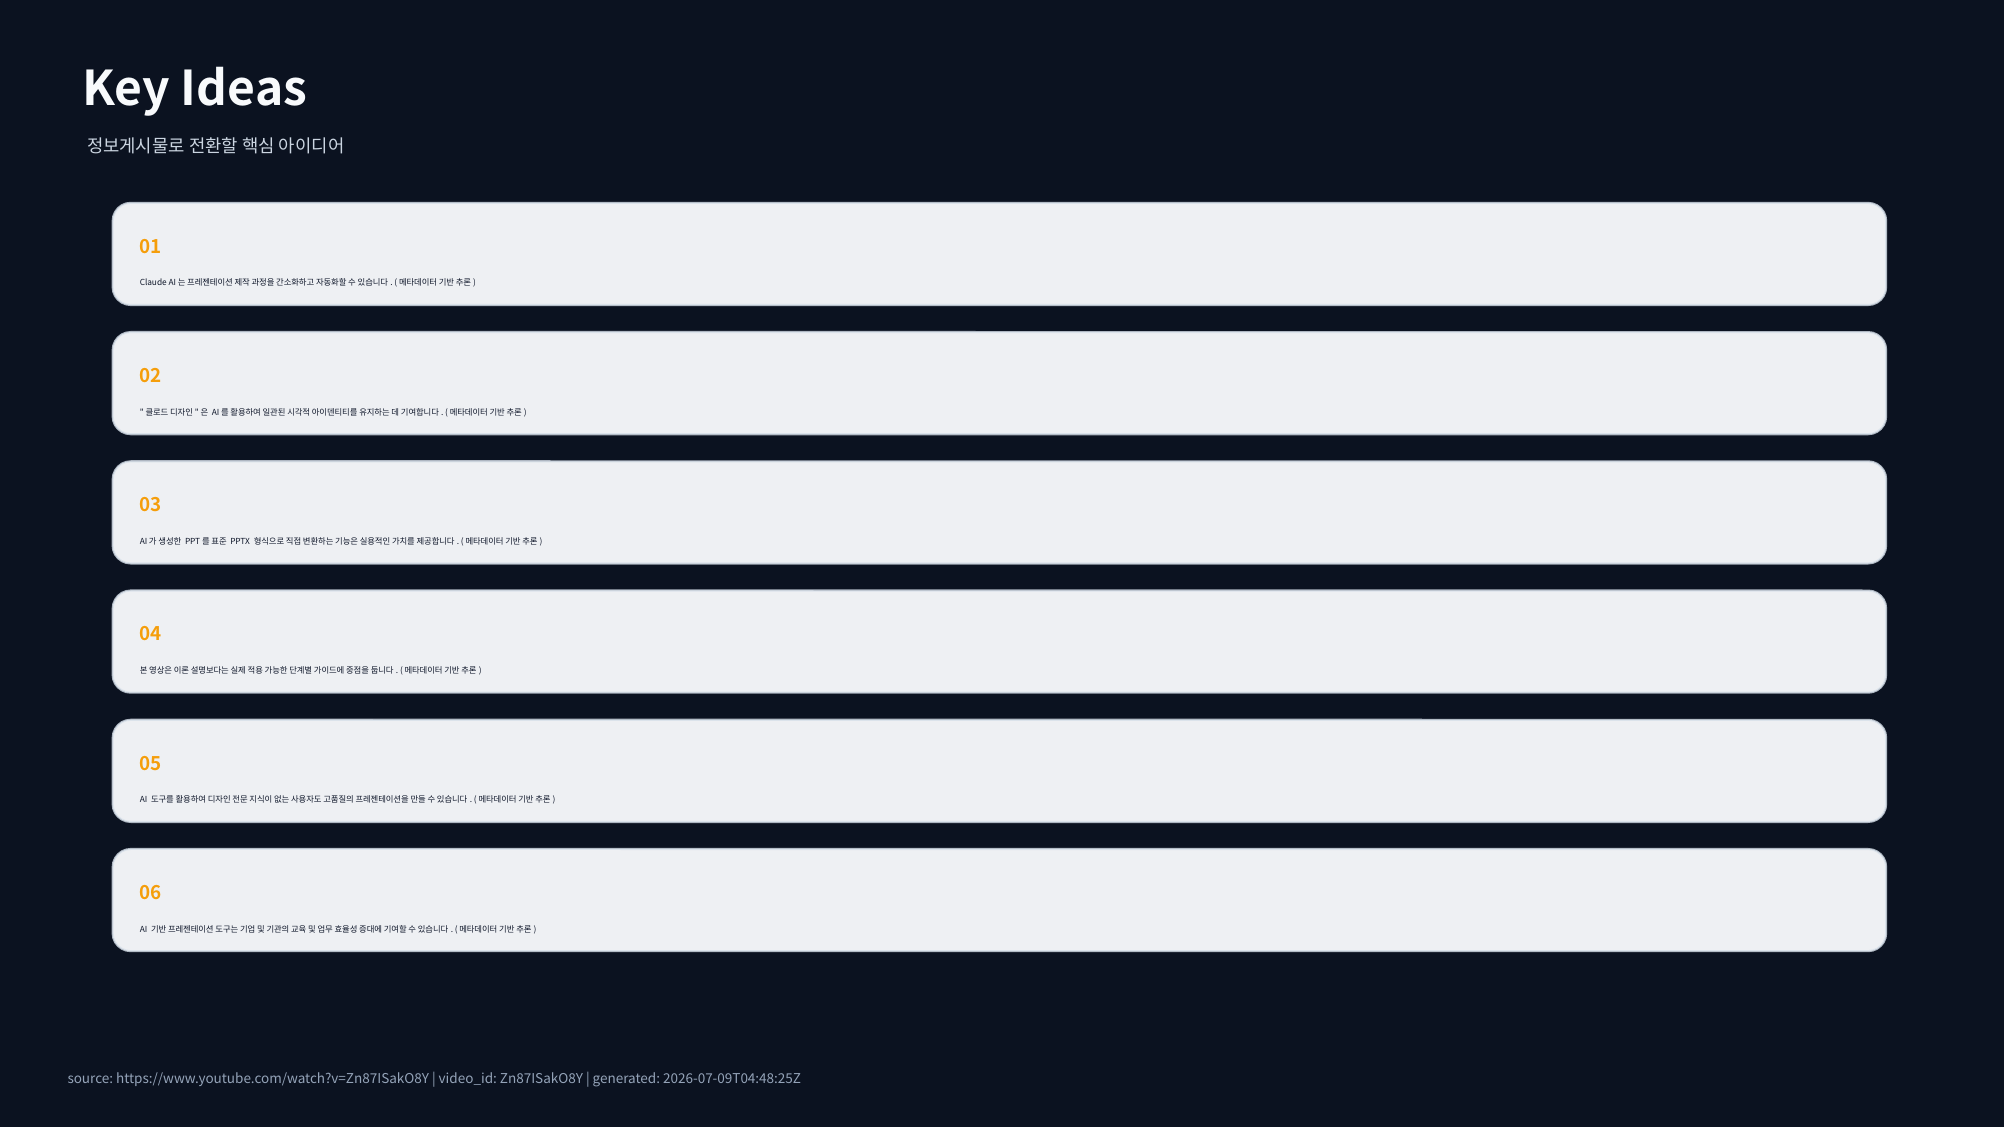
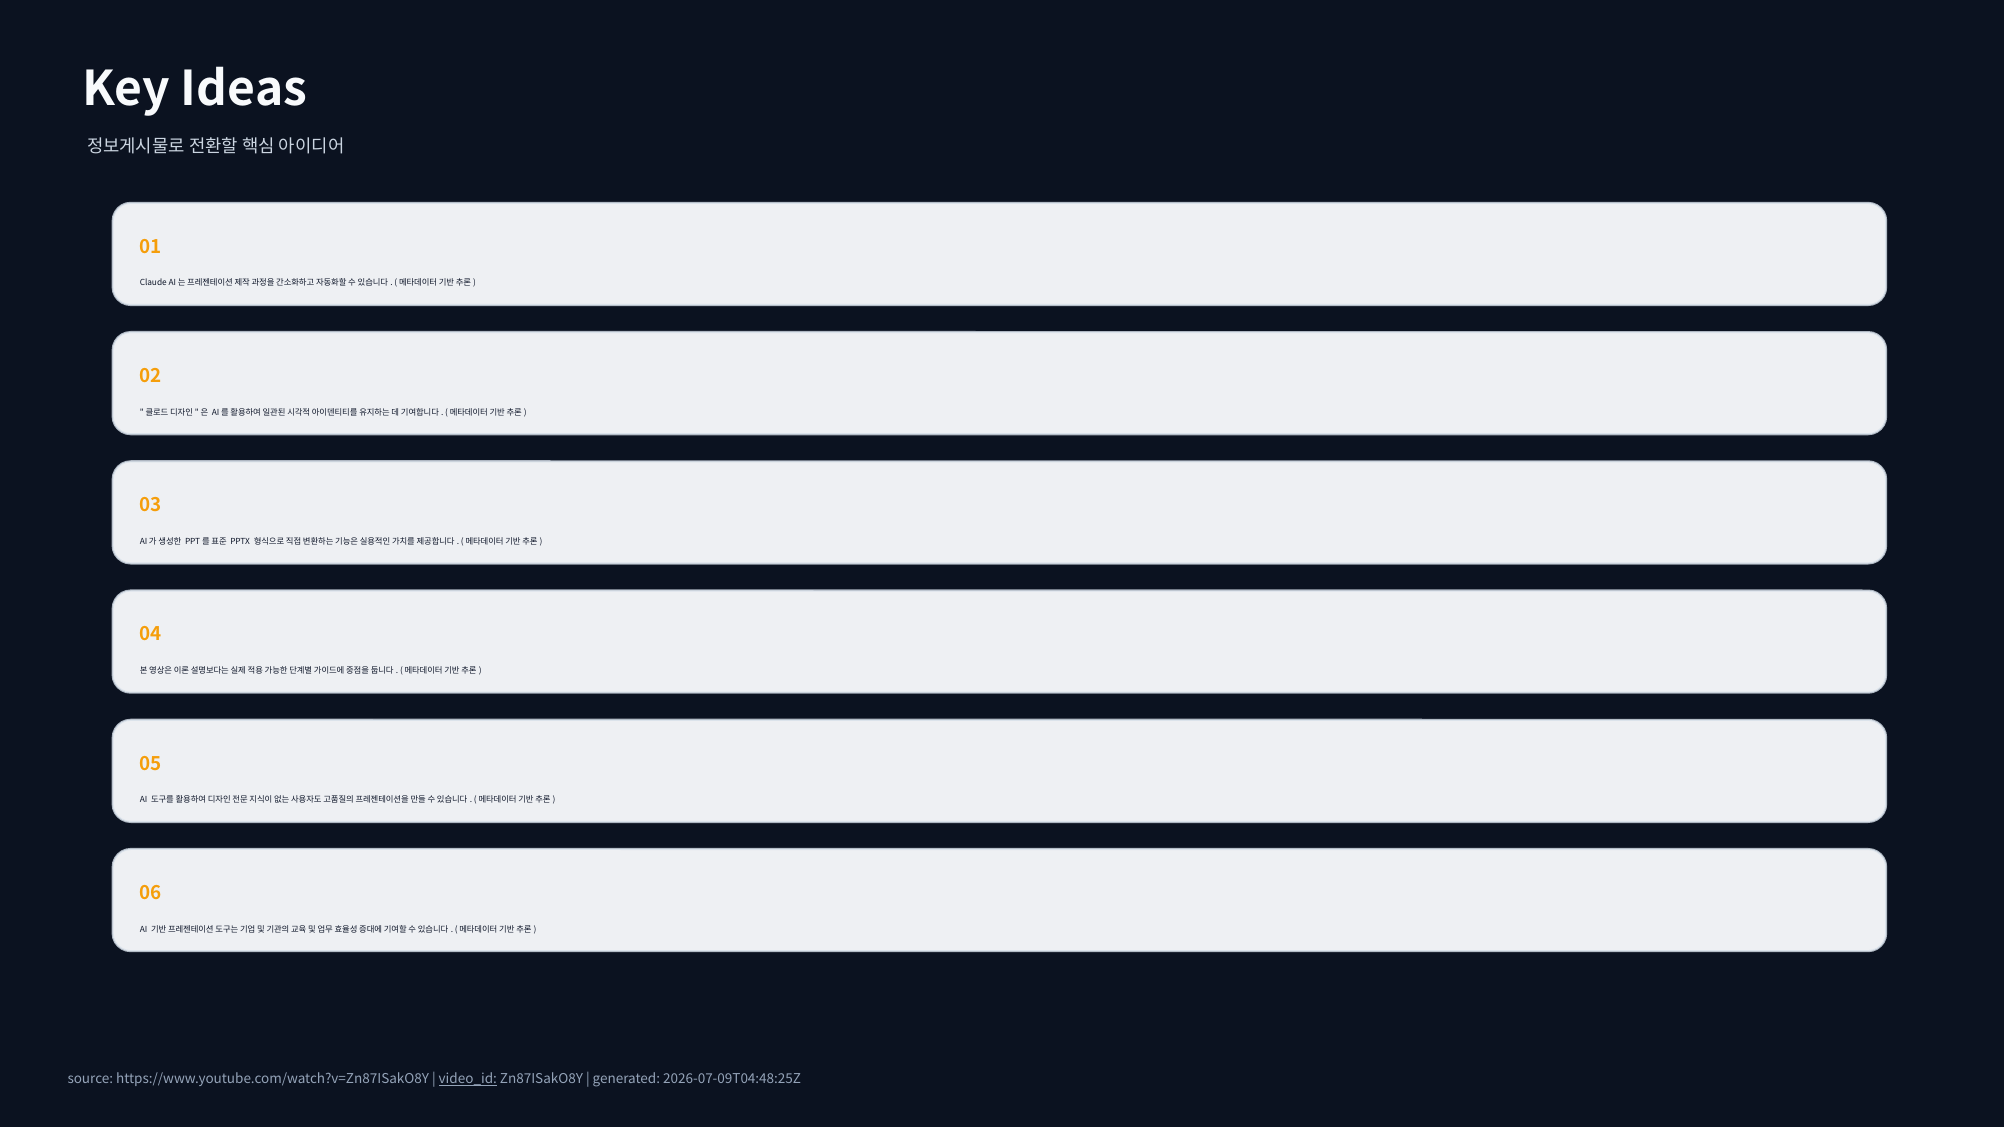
video_id underline: none -> present (468, 1079)
